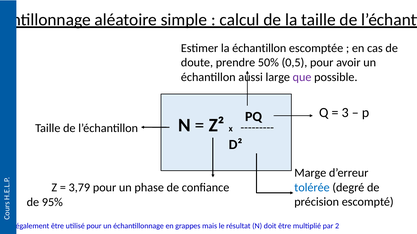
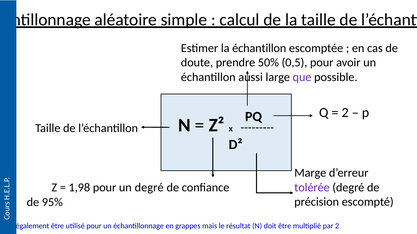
3: 3 -> 2 (345, 113)
tolérée colour: blue -> purple (312, 188)
3,79: 3,79 -> 1,98 (79, 188)
un phase: phase -> degré (149, 188)
